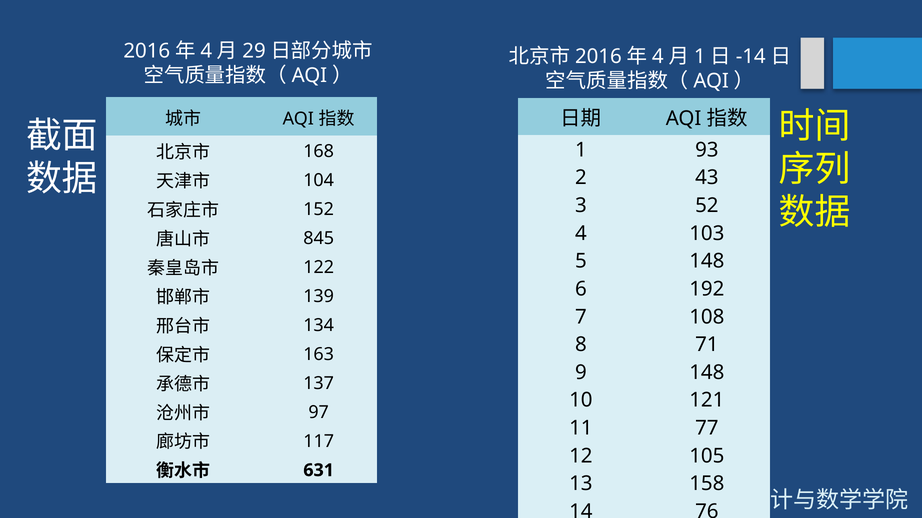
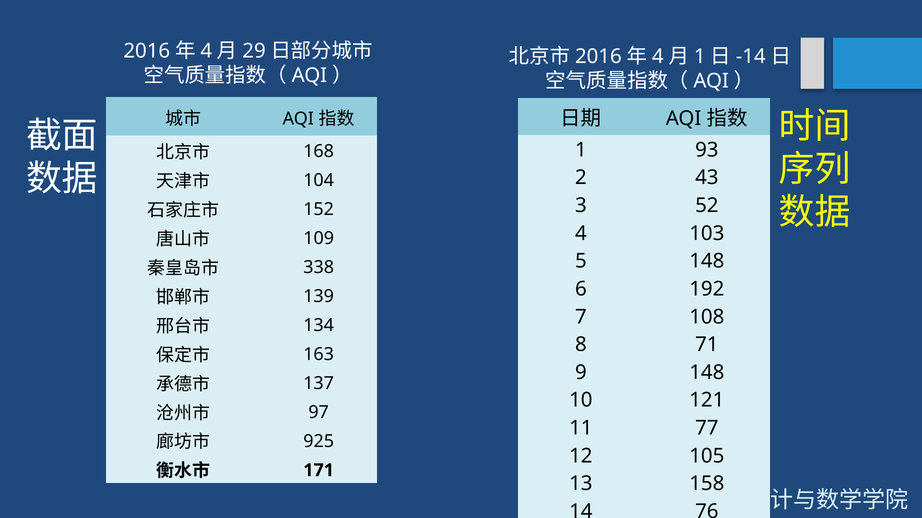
845: 845 -> 109 (319, 239)
122: 122 -> 338 (319, 268)
117: 117 -> 925 (319, 442)
631: 631 -> 171 (319, 471)
